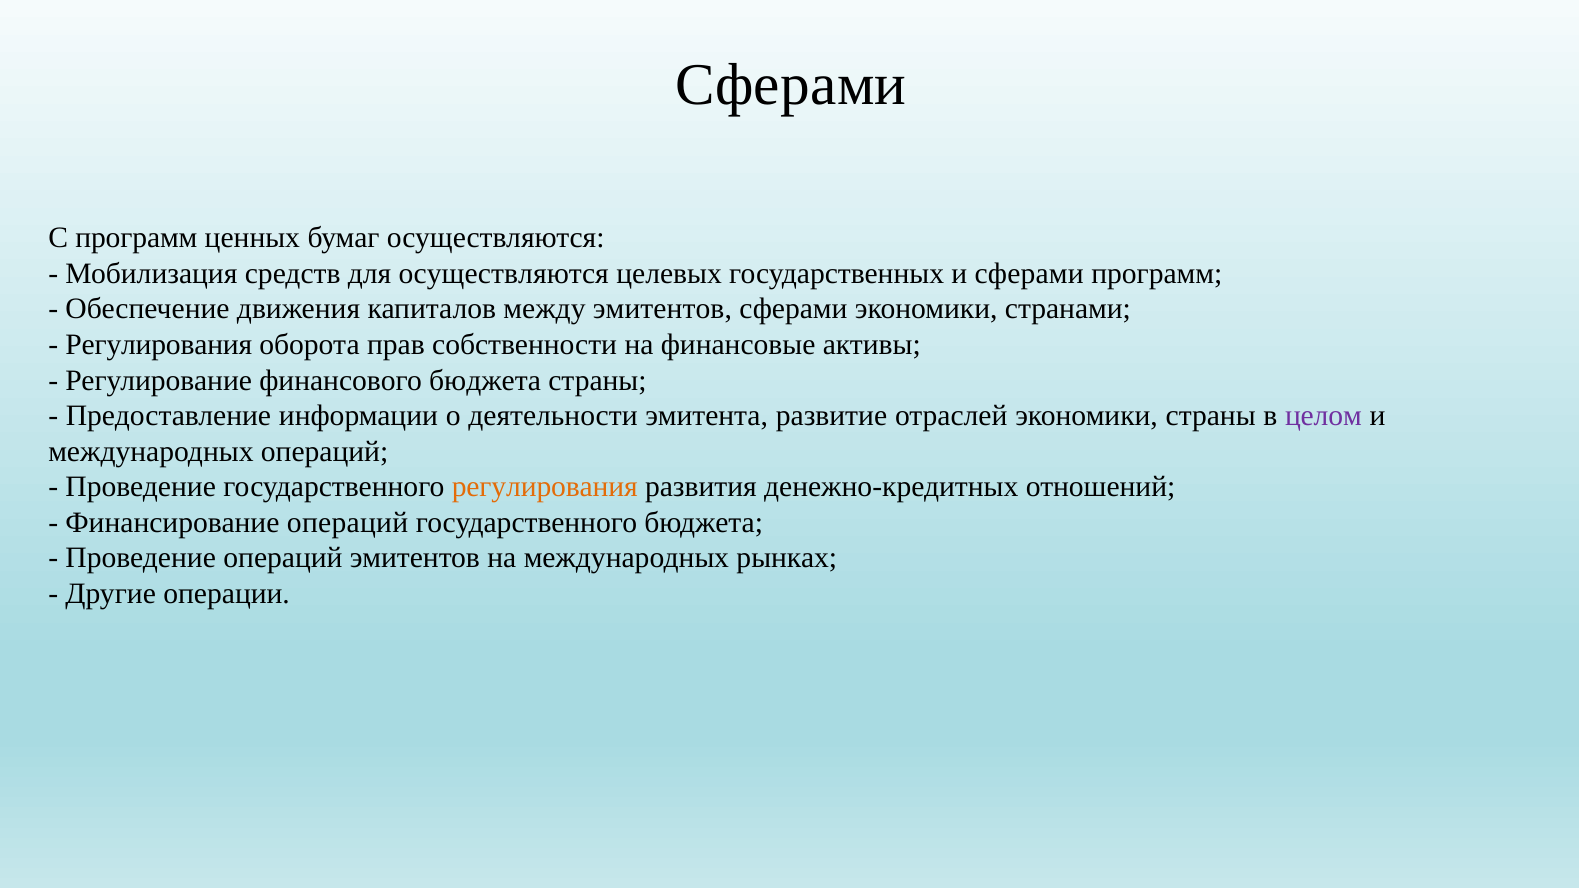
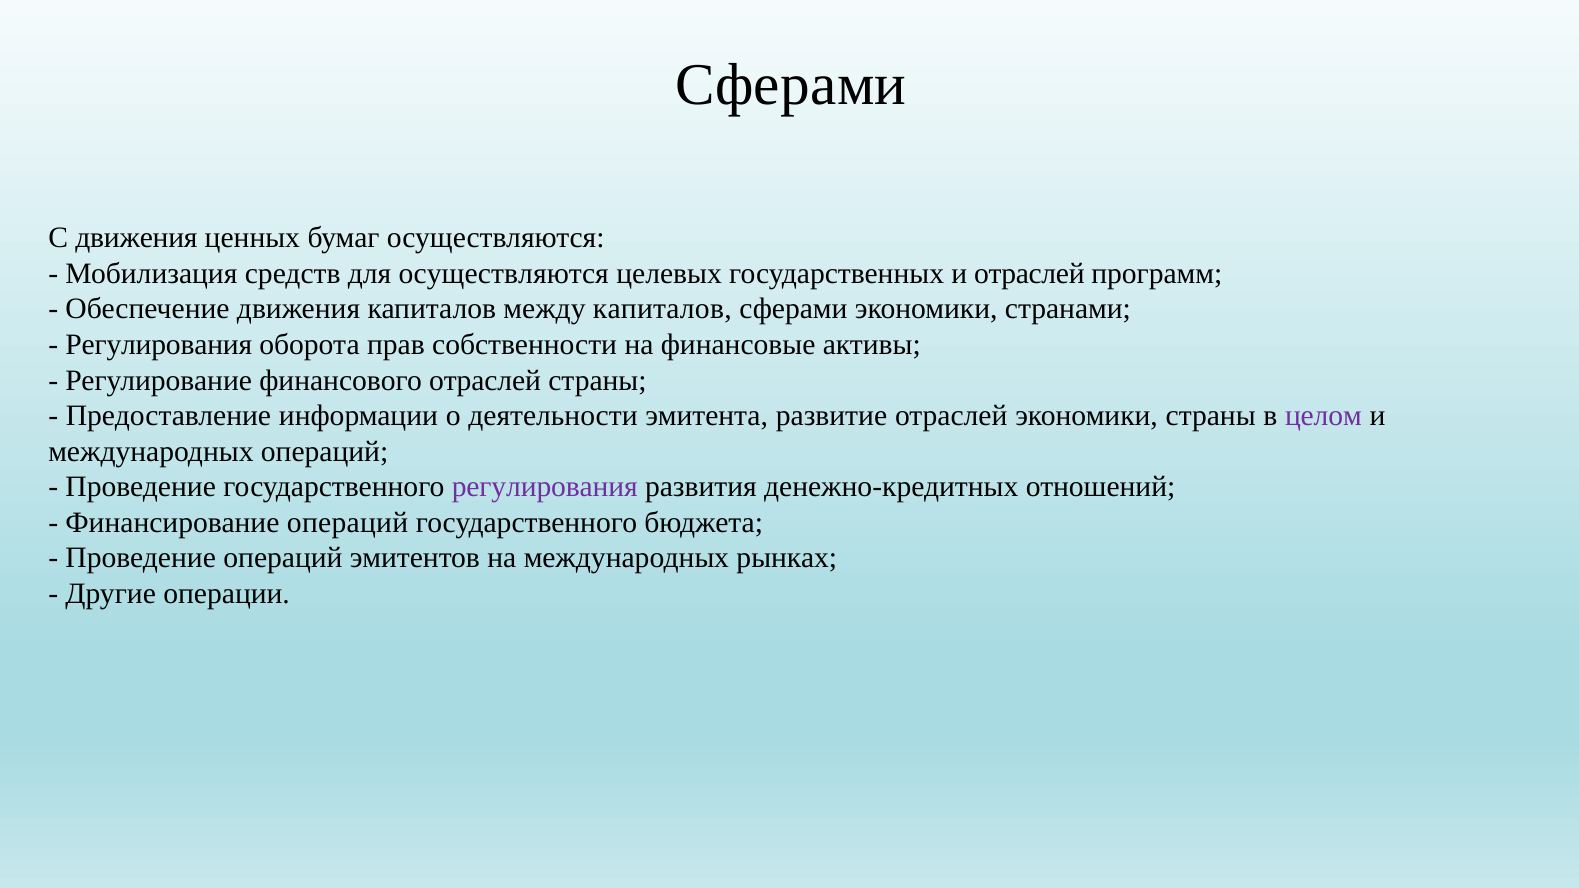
С программ: программ -> движения (136, 238)
и сферами: сферами -> отраслей (1029, 274)
между эмитентов: эмитентов -> капиталов (662, 309)
финансового бюджета: бюджета -> отраслей (485, 380)
регулирования colour: orange -> purple (545, 487)
